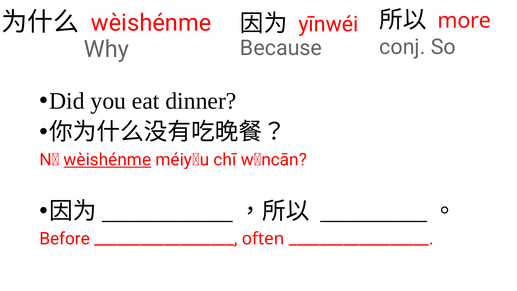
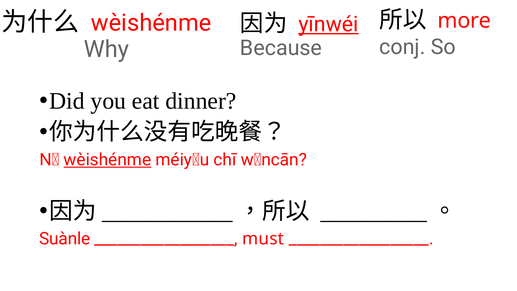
yīnwéi underline: none -> present (328, 24)
Before: Before -> Suànle (65, 239)
often: often -> must (263, 239)
